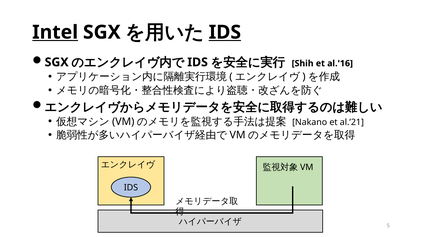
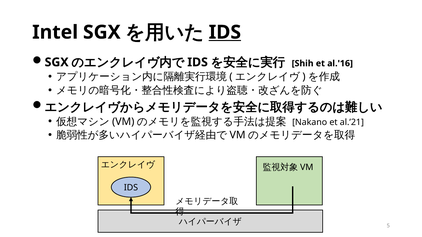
Intel underline: present -> none (55, 32)
